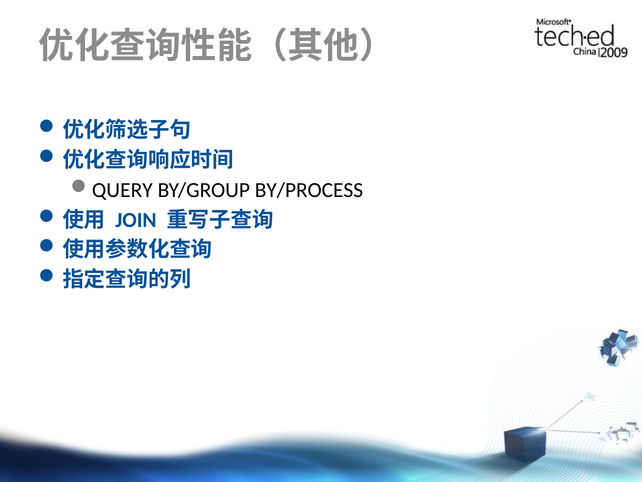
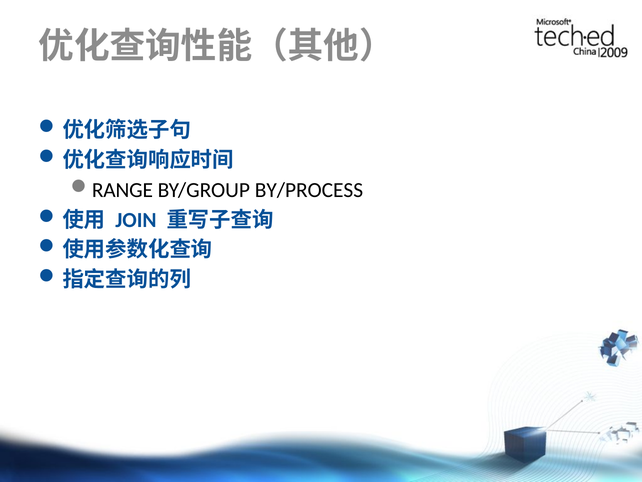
QUERY: QUERY -> RANGE (122, 190)
